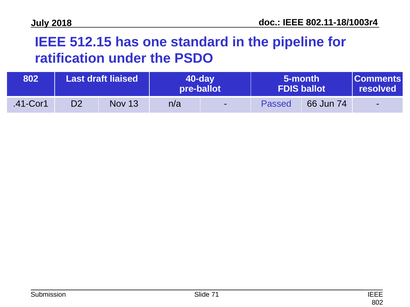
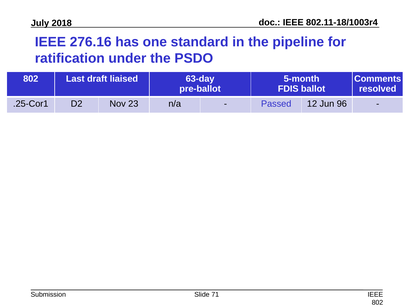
512.15: 512.15 -> 276.16 (91, 42)
40-day: 40-day -> 63-day (200, 79)
.41-Cor1: .41-Cor1 -> .25-Cor1 (31, 104)
13: 13 -> 23 (133, 104)
66: 66 -> 12 (312, 104)
74: 74 -> 96 (342, 104)
